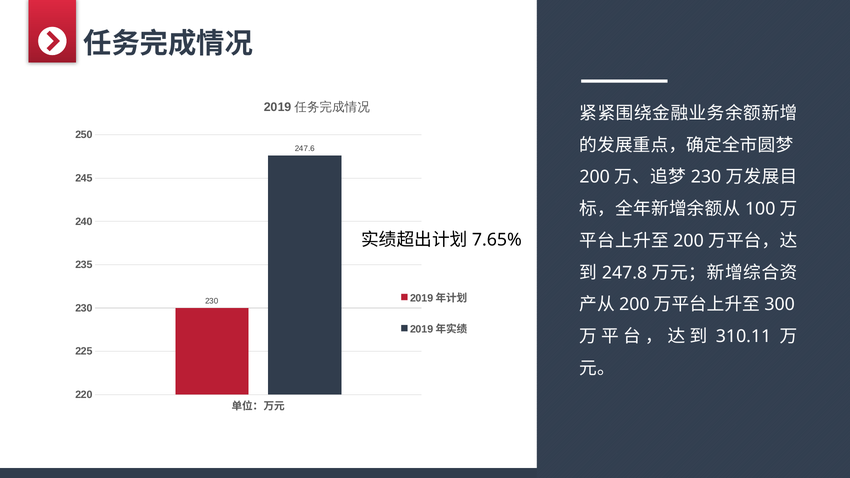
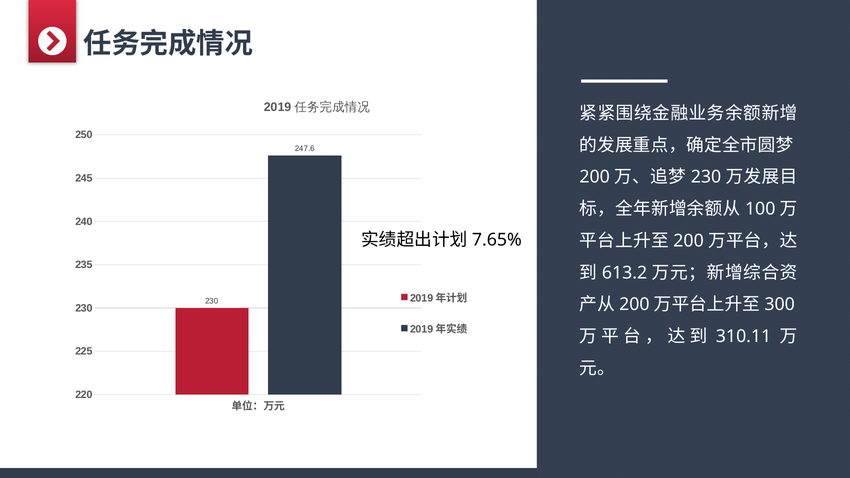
247.8: 247.8 -> 613.2 (625, 273)
